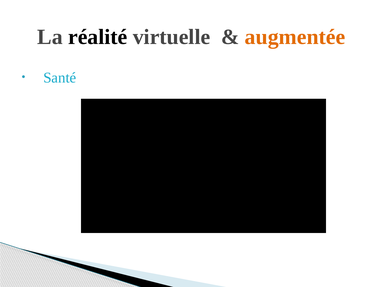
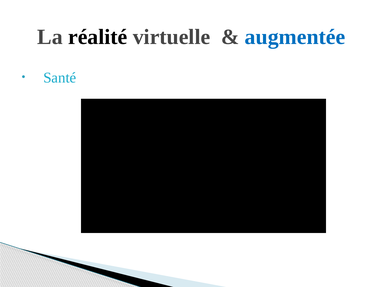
augmentée colour: orange -> blue (295, 37)
